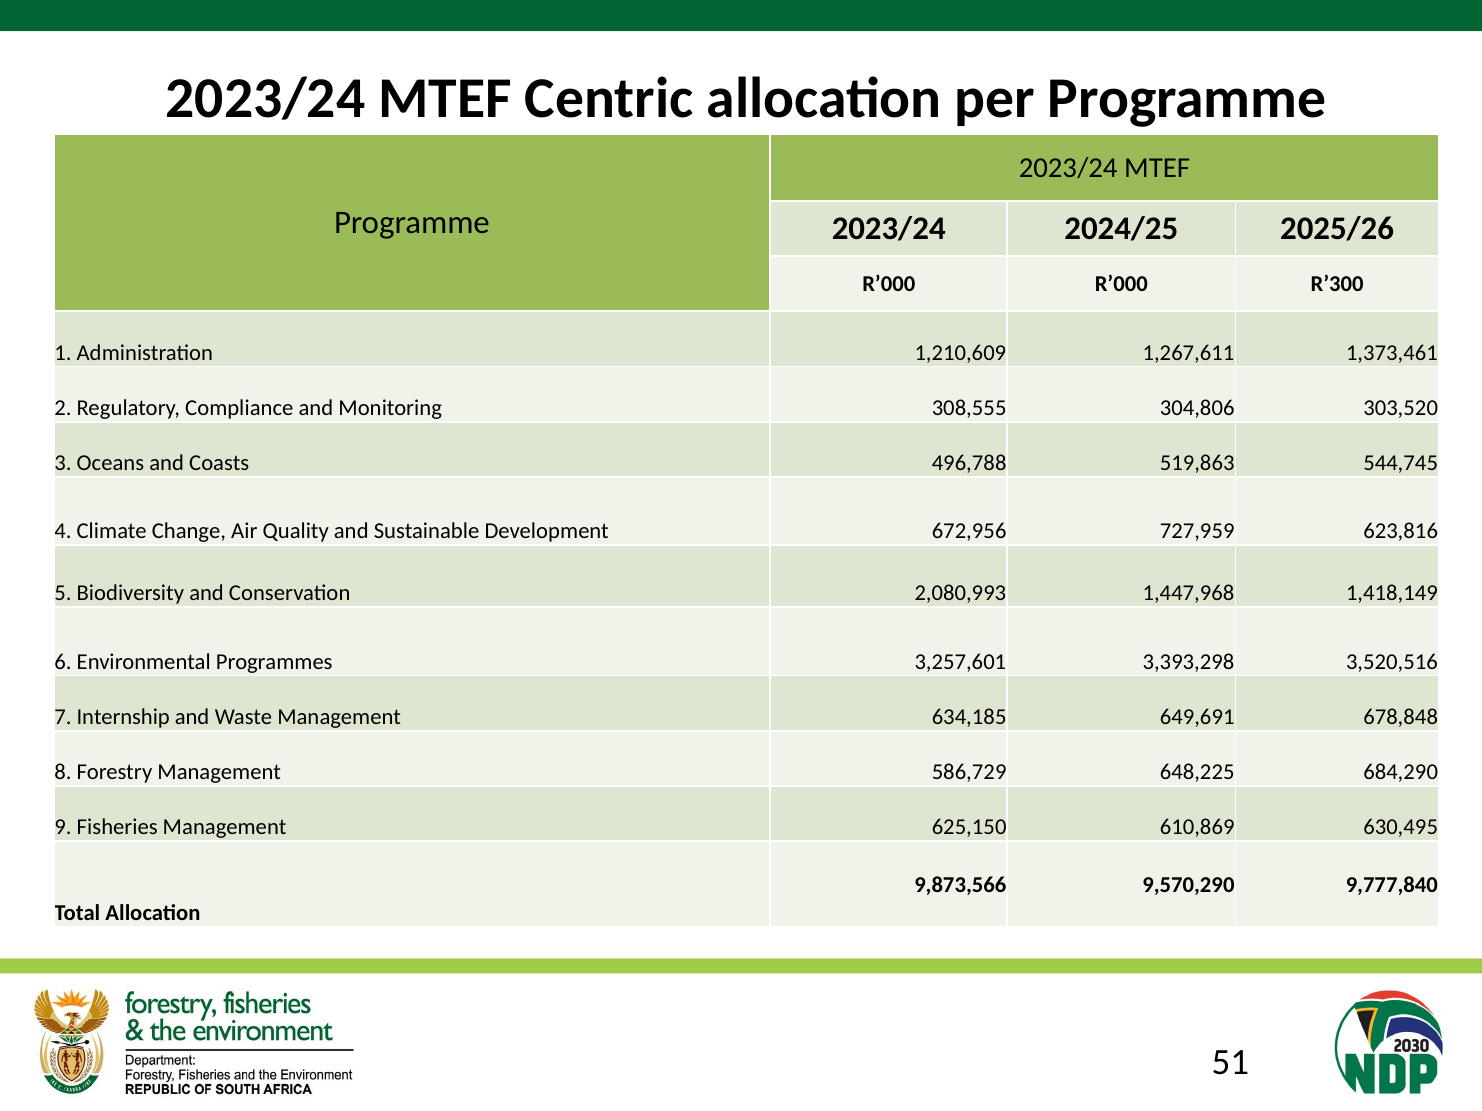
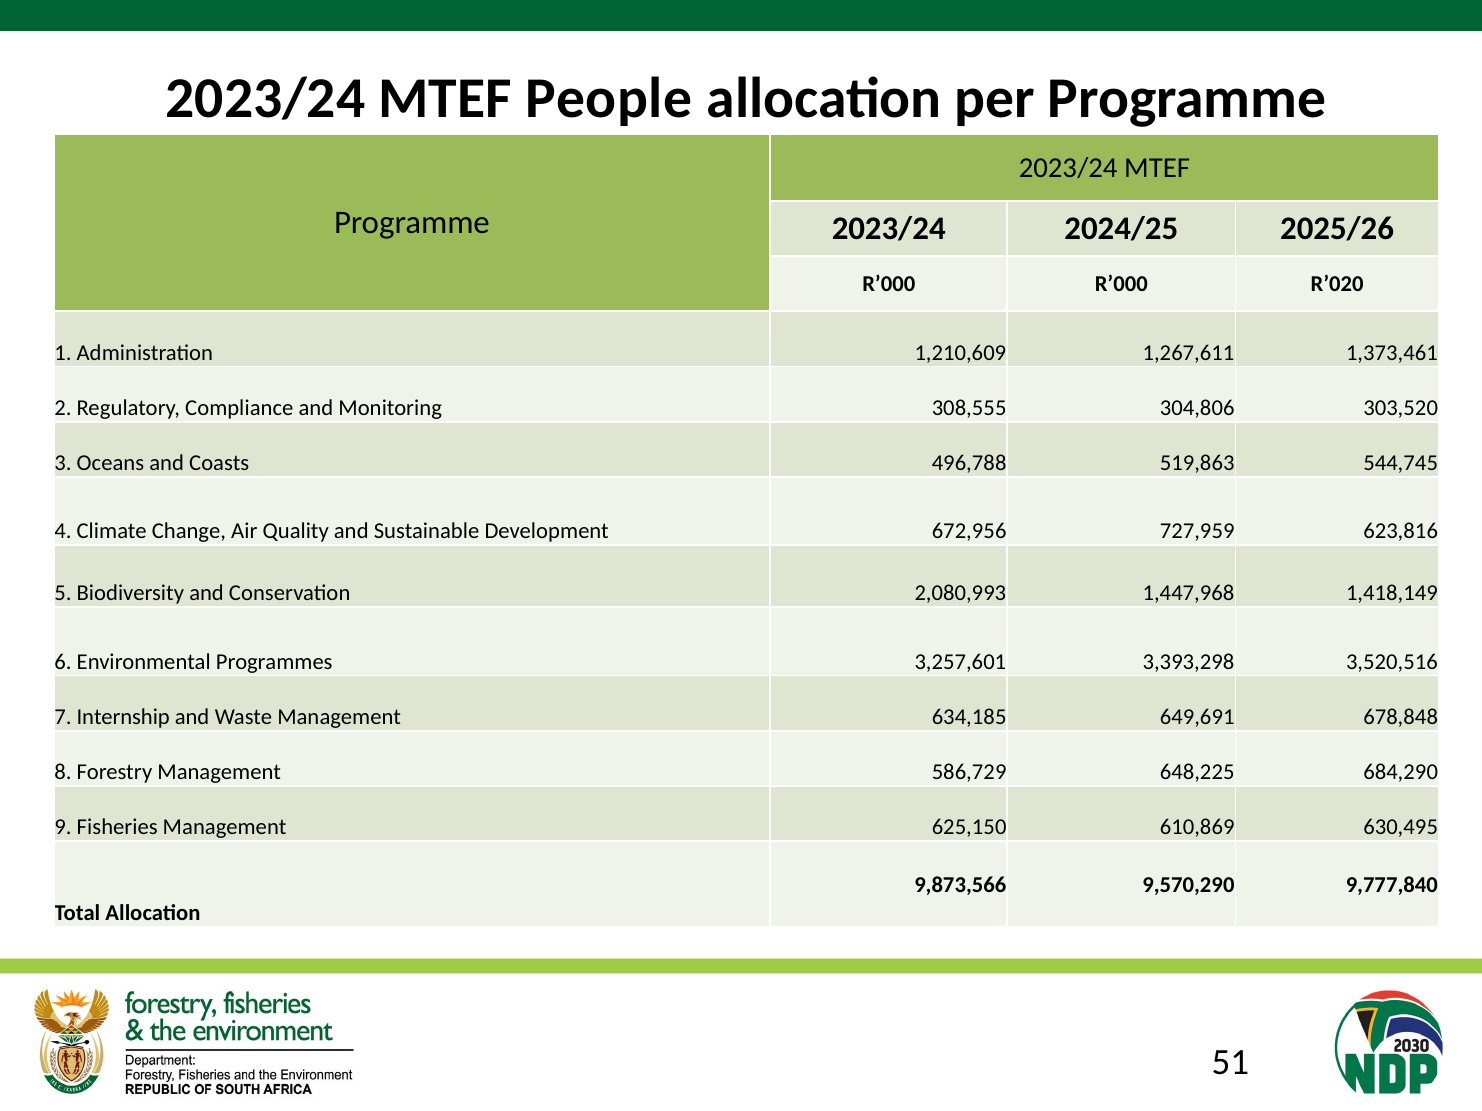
Centric: Centric -> People (609, 99)
R’300: R’300 -> R’020 (1337, 284)
